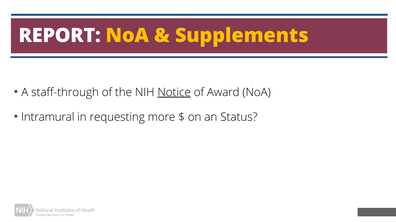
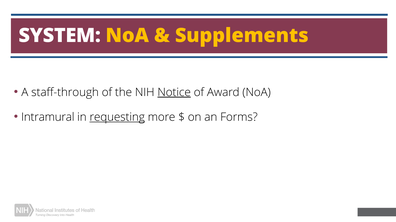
REPORT: REPORT -> SYSTEM (60, 36)
requesting underline: none -> present (117, 117)
Status: Status -> Forms (239, 117)
